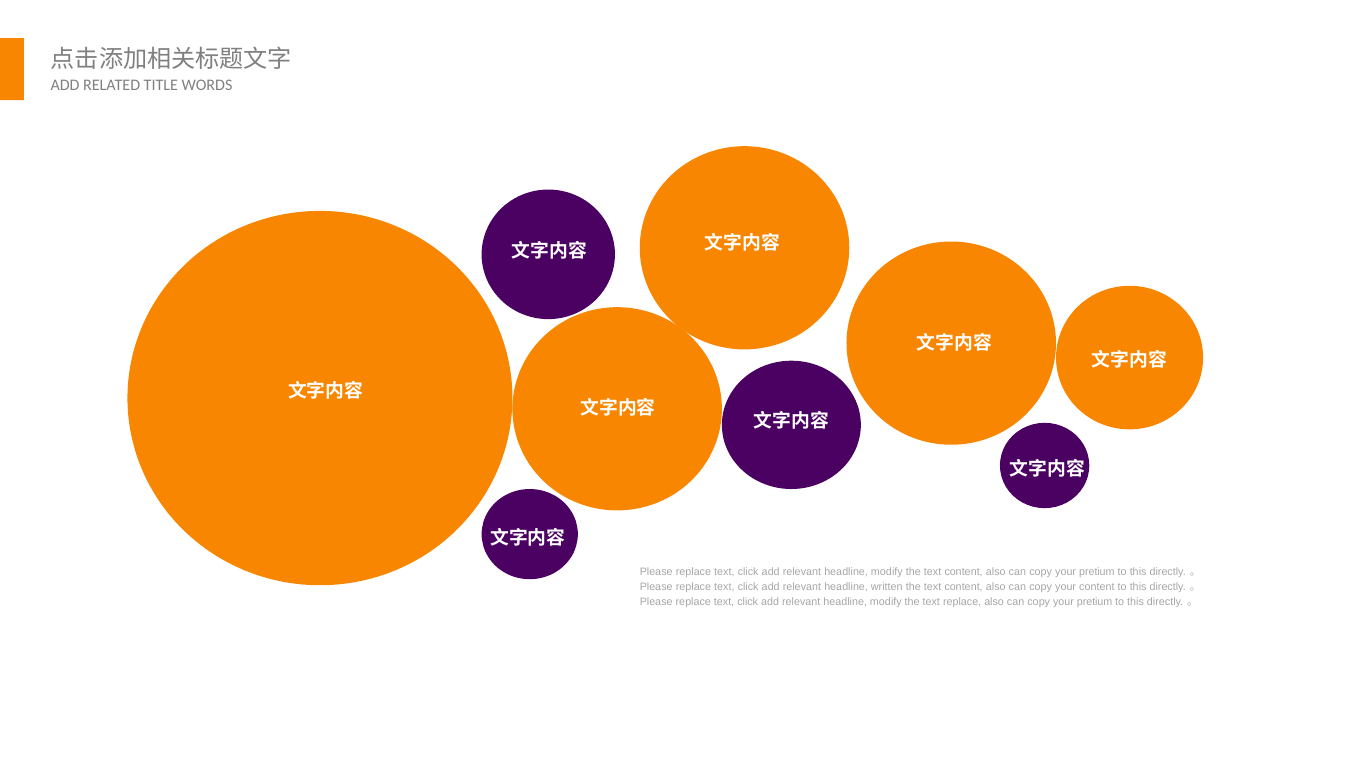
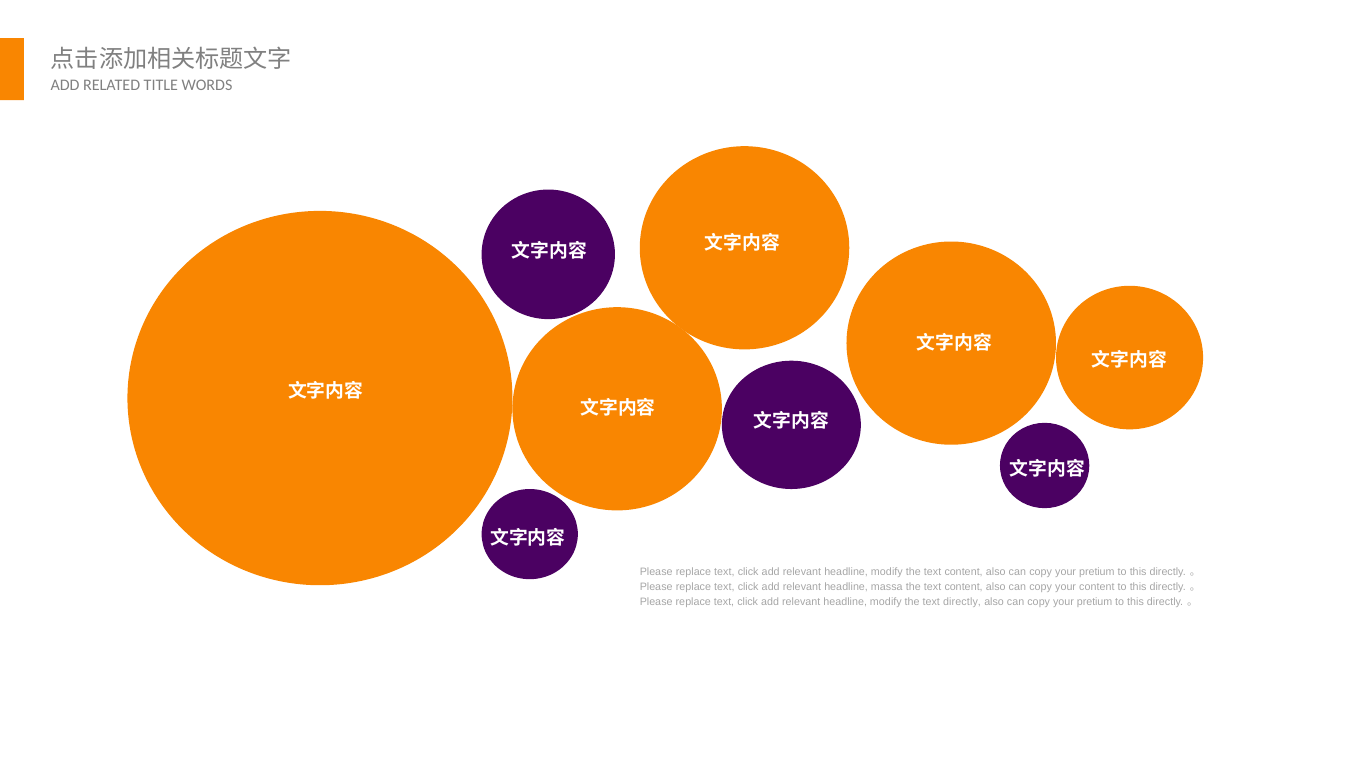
written: written -> massa (887, 587)
text replace: replace -> directly (962, 602)
